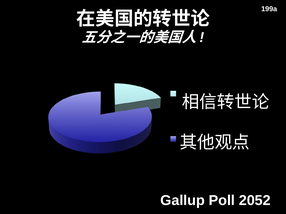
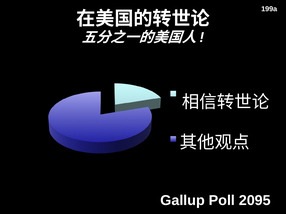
2052: 2052 -> 2095 (255, 201)
